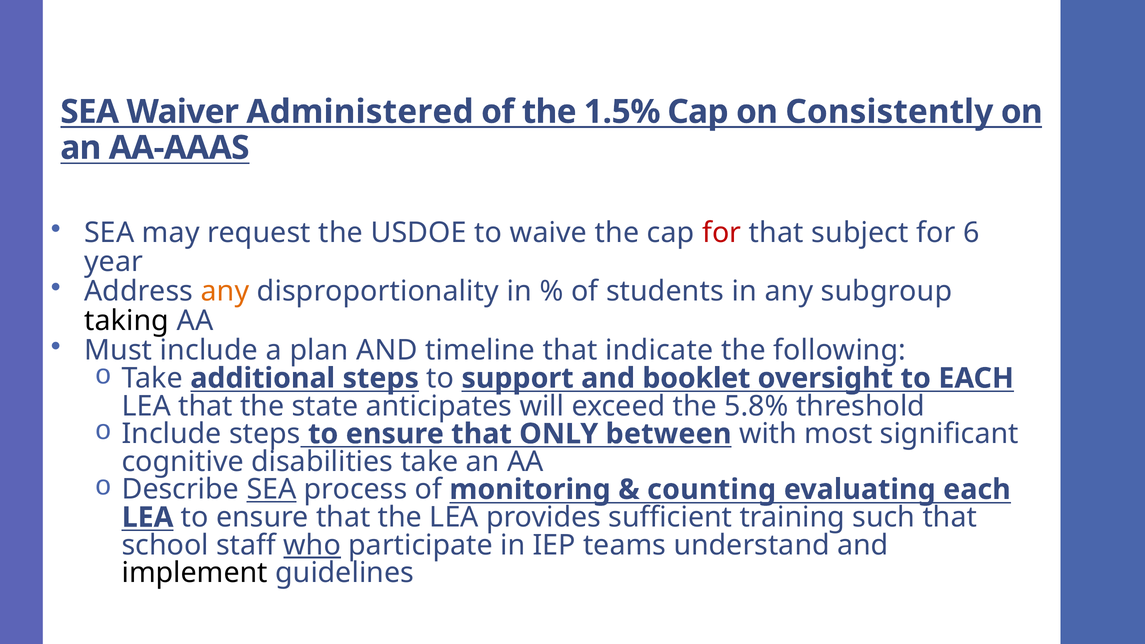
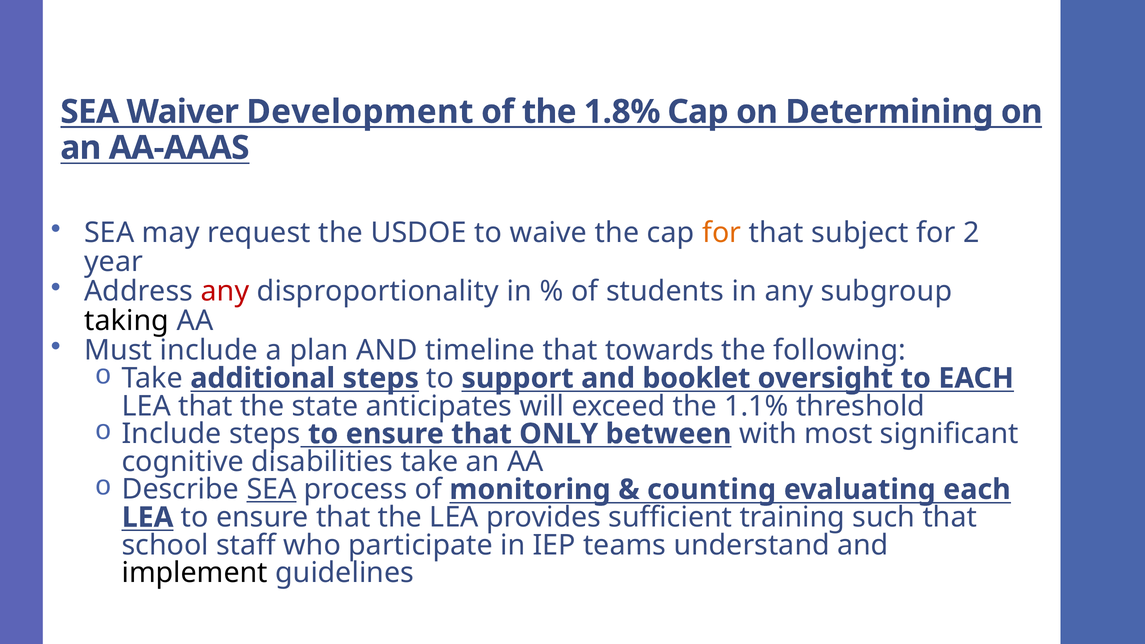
Administered: Administered -> Development (360, 112)
1.5%: 1.5% -> 1.8% (622, 112)
Consistently: Consistently -> Determining (889, 112)
for colour: red -> orange (722, 233)
6: 6 -> 2 (971, 233)
any colour: orange -> red (225, 291)
indicate: indicate -> towards (660, 350)
5.8%: 5.8% -> 1.1% (756, 406)
who underline: present -> none (312, 545)
